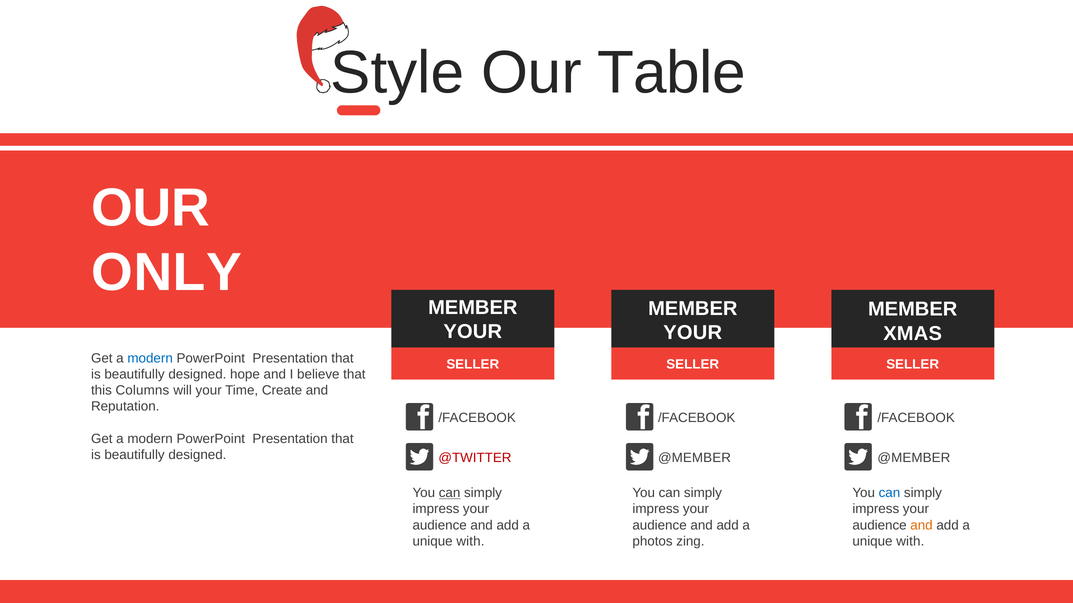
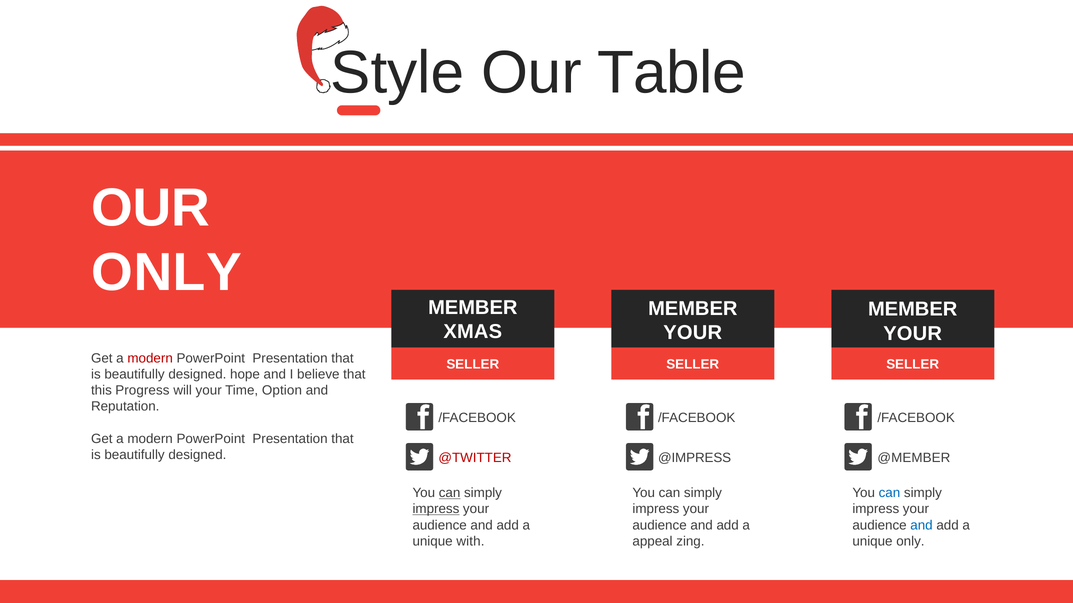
YOUR: YOUR -> XMAS (473, 332)
XMAS: XMAS -> YOUR (913, 334)
modern colour: blue -> red (150, 359)
Columns: Columns -> Progress (142, 391)
Create: Create -> Option (282, 391)
@MEMBER: @MEMBER -> @IMPRESS (695, 458)
impress underline: none -> present (436, 509)
and colour: orange -> blue (922, 526)
photos: photos -> appeal (653, 542)
with: with -> only (910, 542)
